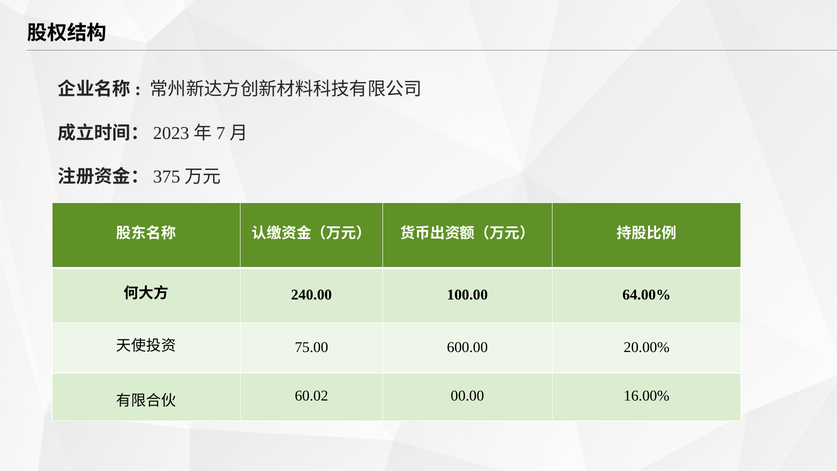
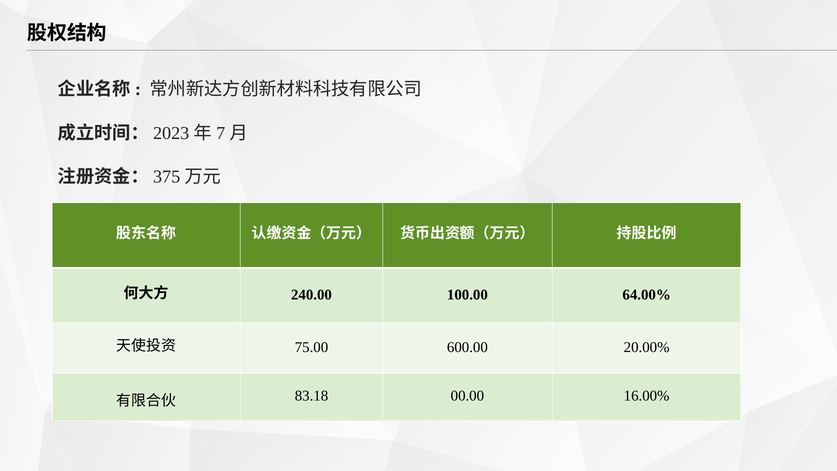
60.02: 60.02 -> 83.18 (311, 396)
